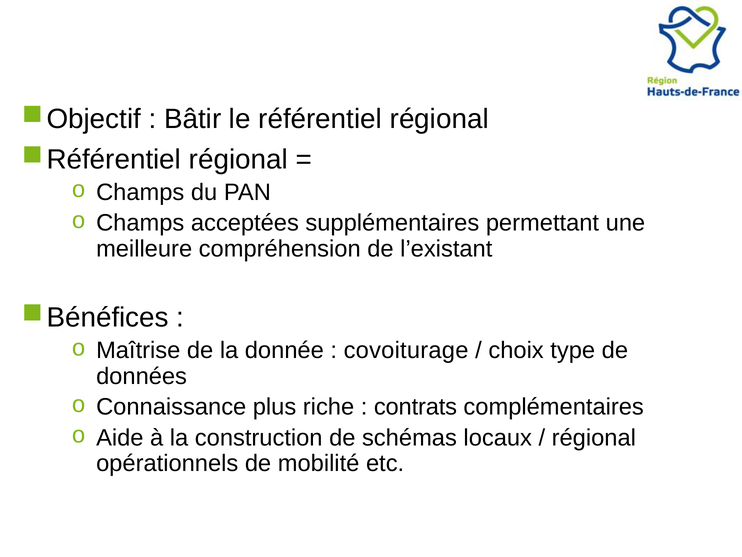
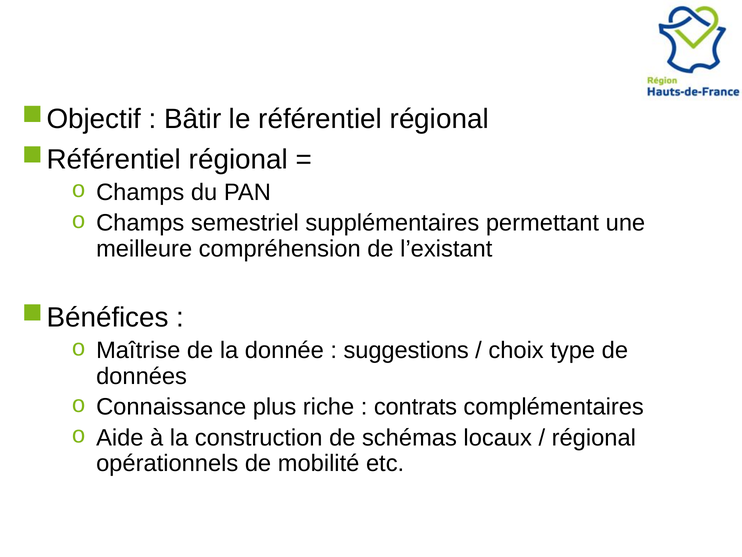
acceptées: acceptées -> semestriel (245, 223)
covoiturage: covoiturage -> suggestions (406, 350)
